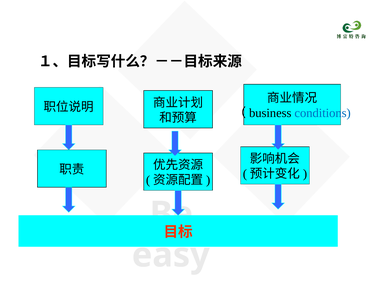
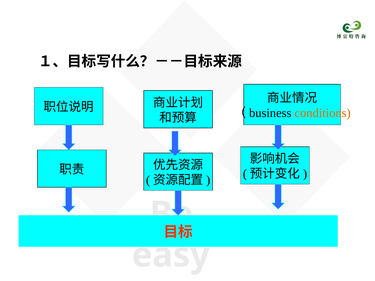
conditions colour: blue -> orange (323, 113)
